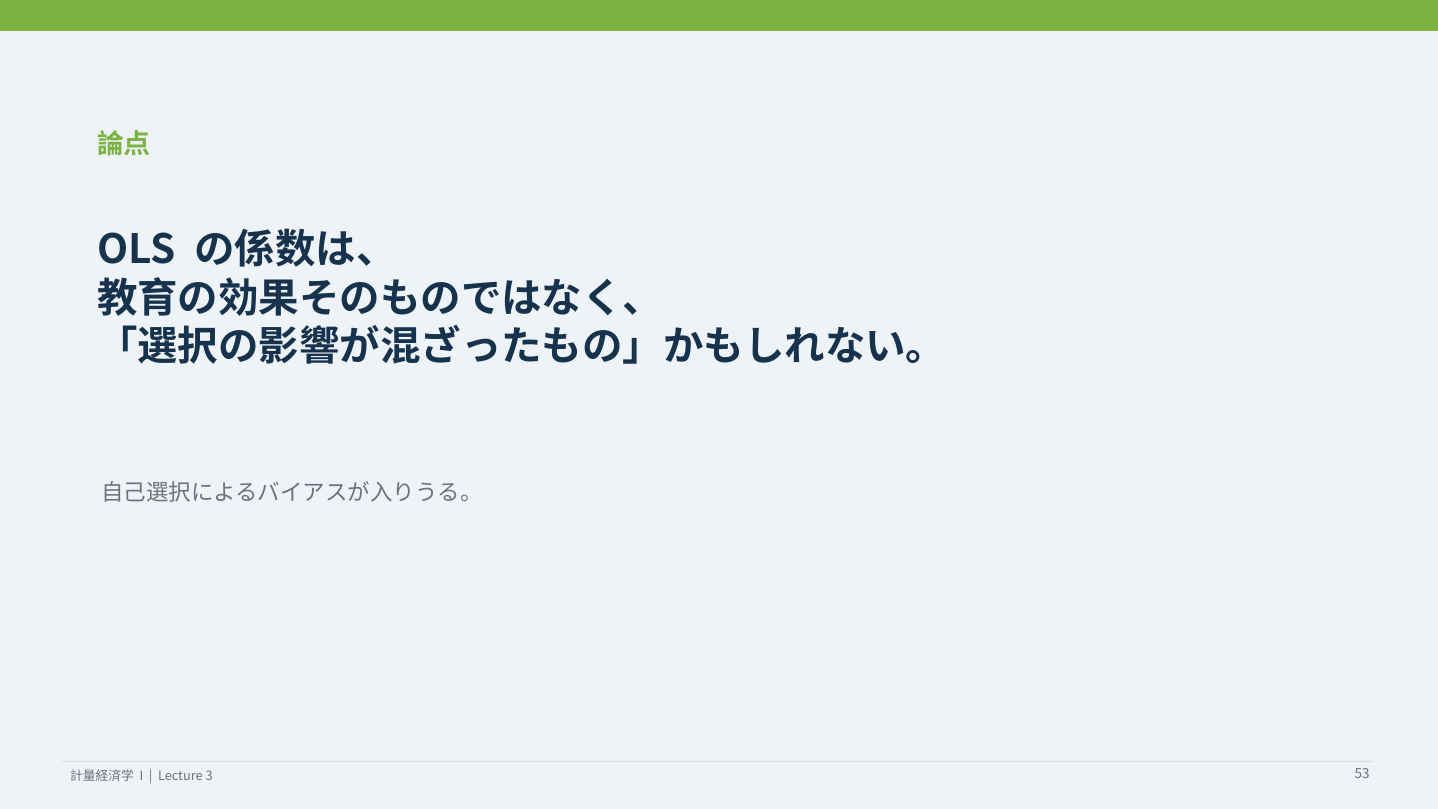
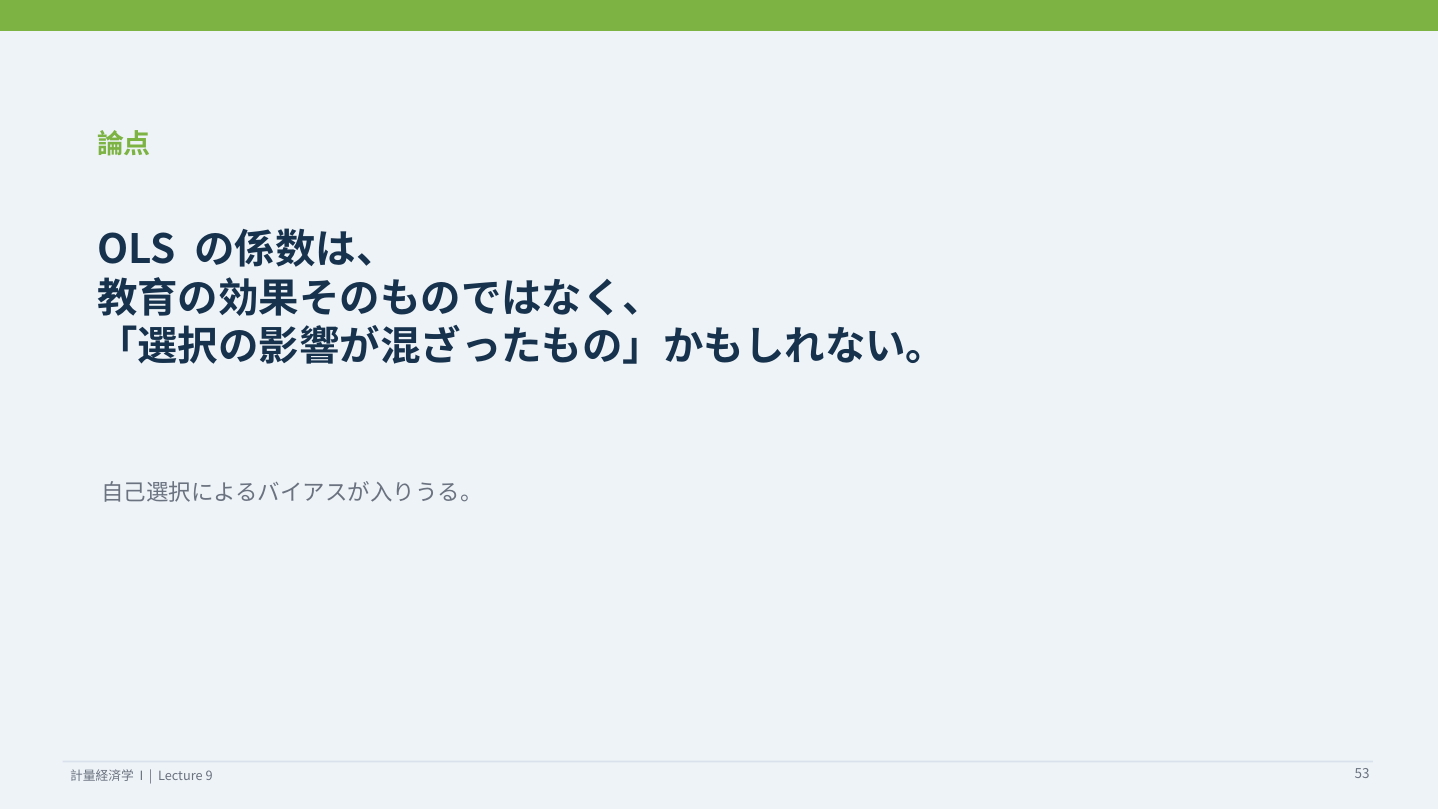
3: 3 -> 9 (209, 776)
